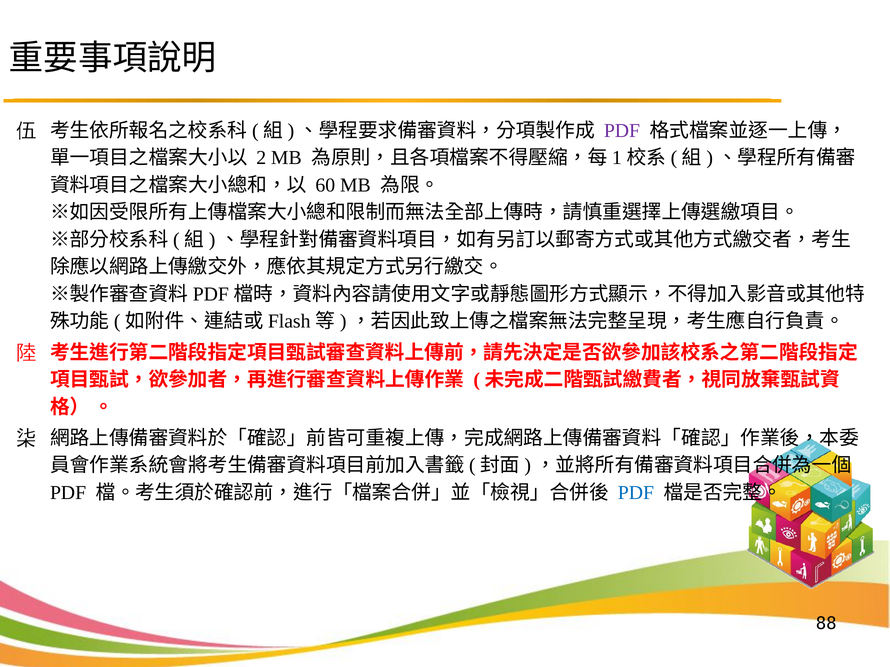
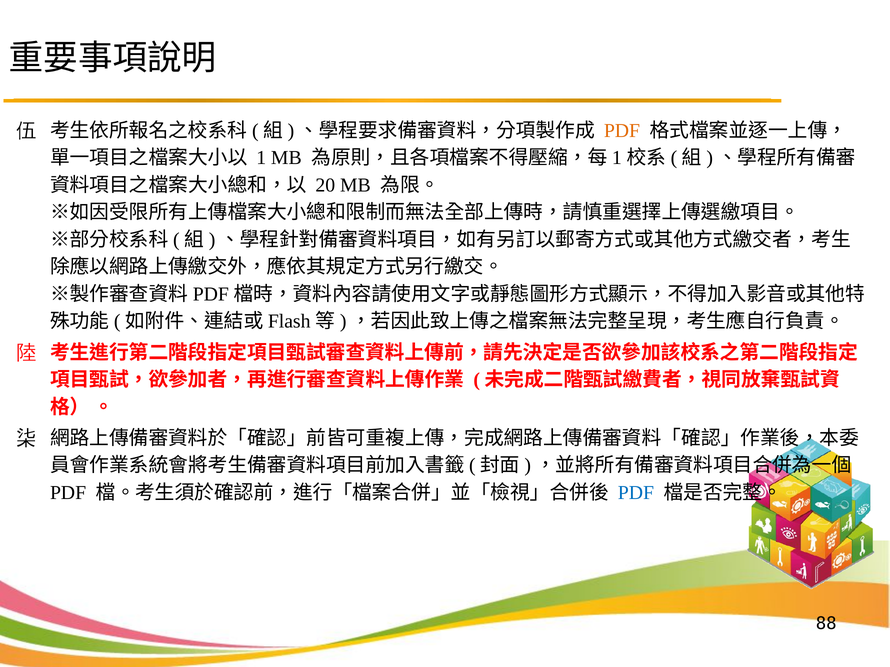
PDF colour: purple -> orange (622, 131)
2: 2 -> 1 (261, 158)
60: 60 -> 20 (325, 185)
